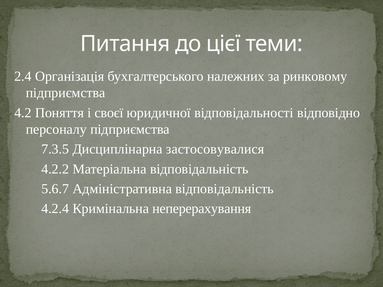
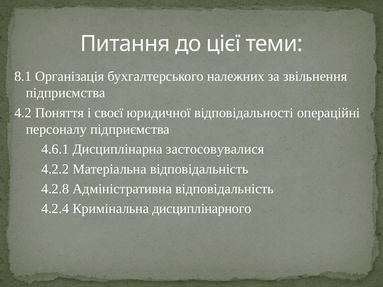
2.4: 2.4 -> 8.1 (23, 76)
ринковому: ринковому -> звільнення (315, 76)
відповідно: відповідно -> операційні (329, 113)
7.3.5: 7.3.5 -> 4.6.1 (55, 149)
5.6.7: 5.6.7 -> 4.2.8 (55, 189)
неперерахування: неперерахування -> дисциплінарного (202, 209)
